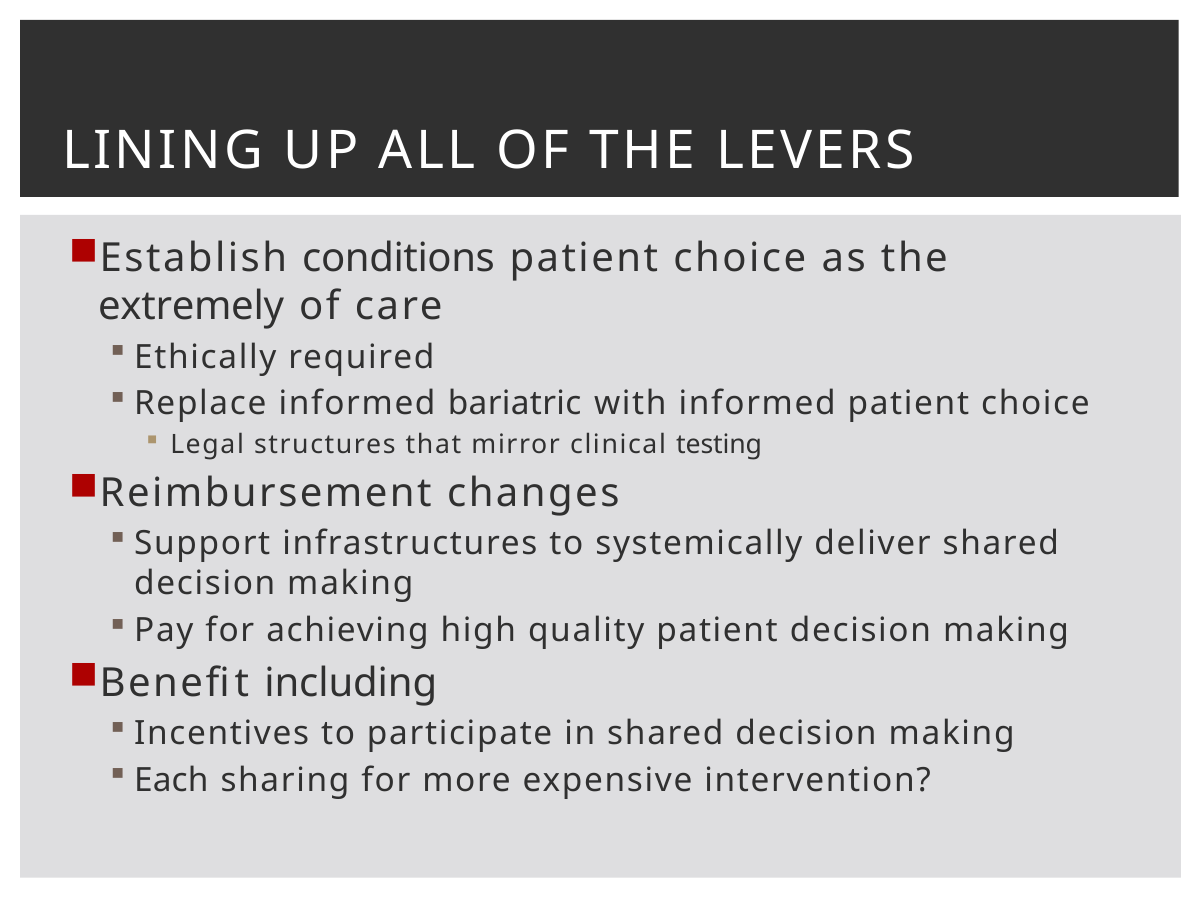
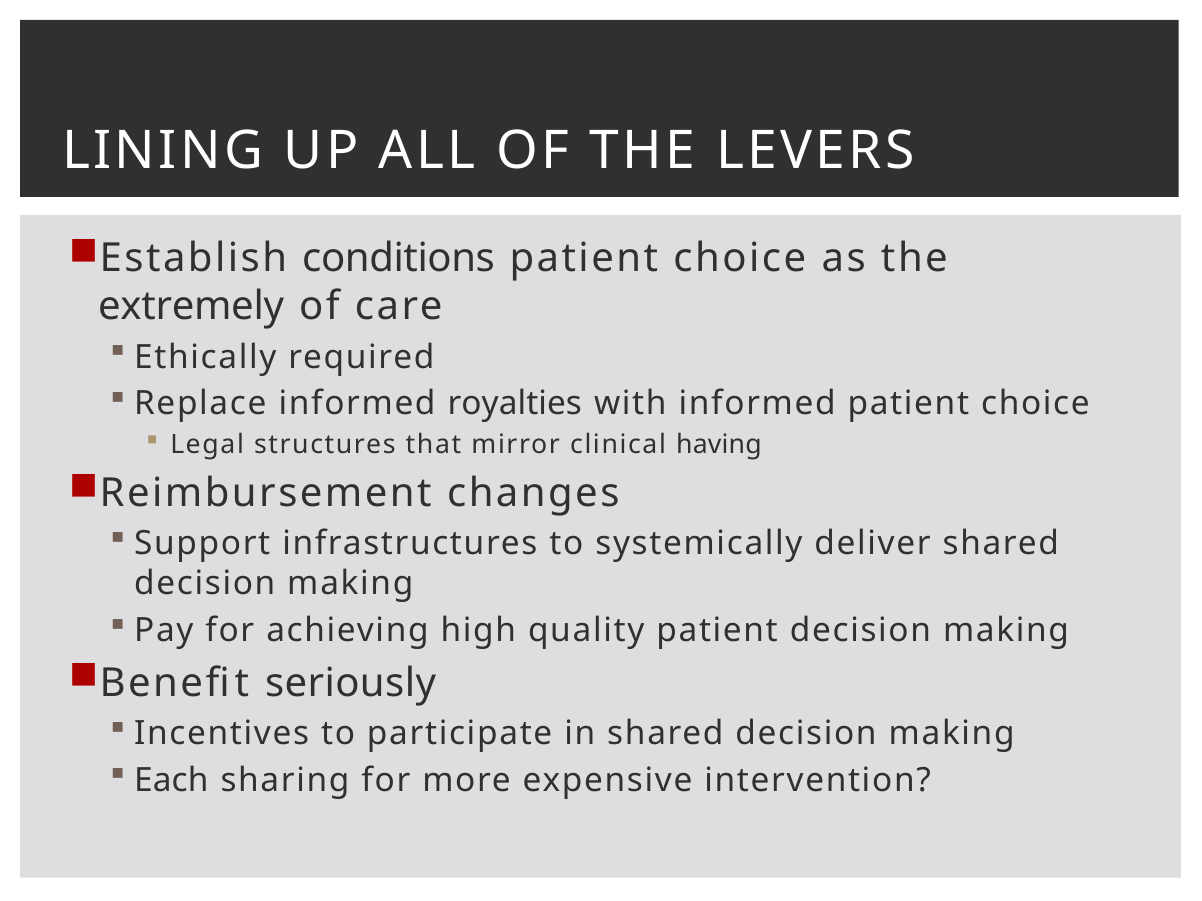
bariatric: bariatric -> royalties (515, 404)
testing: testing -> having (719, 445)
including: including -> seriously (351, 684)
